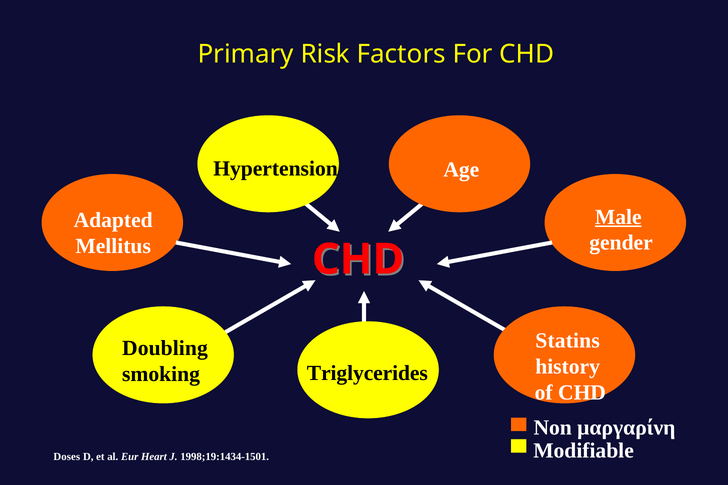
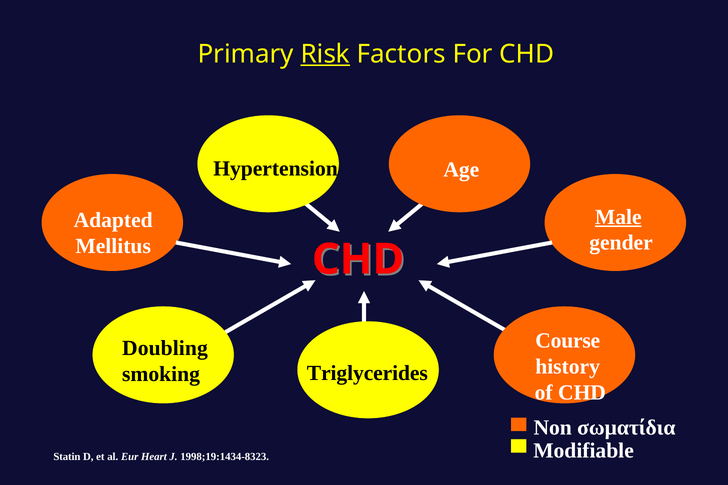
Risk underline: none -> present (325, 54)
Statins: Statins -> Course (568, 341)
μαργαρίνη: μαργαρίνη -> σωματίδια (626, 428)
Doses: Doses -> Statin (67, 457)
1998;19:1434-1501: 1998;19:1434-1501 -> 1998;19:1434-8323 (225, 457)
